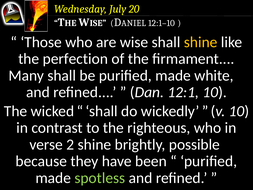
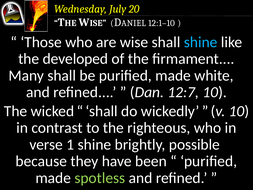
shine colour: yellow -> light blue (201, 42)
perfection: perfection -> developed (75, 59)
12:1: 12:1 -> 12:7 (183, 92)
2: 2 -> 1 (70, 144)
